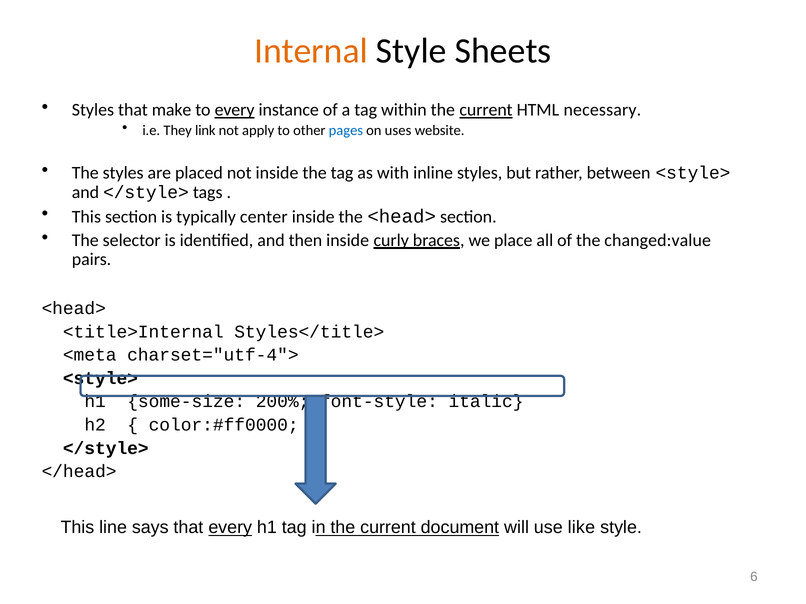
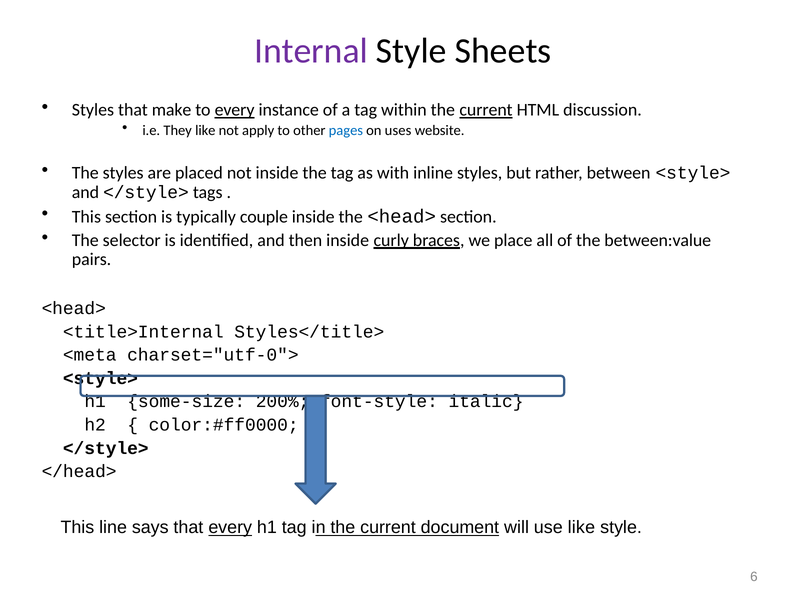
Internal colour: orange -> purple (311, 51)
necessary: necessary -> discussion (602, 110)
They link: link -> like (205, 130)
center: center -> couple (264, 217)
changed:value: changed:value -> between:value (658, 240)
charset="utf-4">: charset="utf-4"> -> charset="utf-0"> (213, 355)
